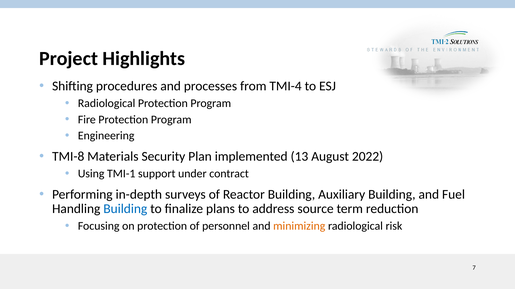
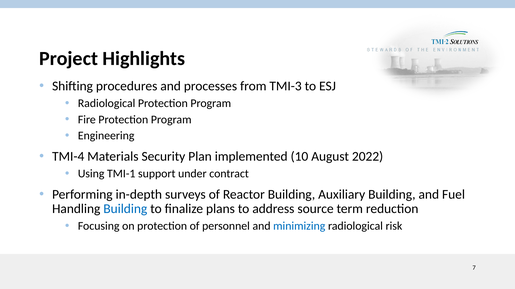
TMI-4: TMI-4 -> TMI-3 (286, 86)
TMI-8: TMI-8 -> TMI-4 (68, 157)
13: 13 -> 10 (299, 157)
minimizing colour: orange -> blue (299, 226)
